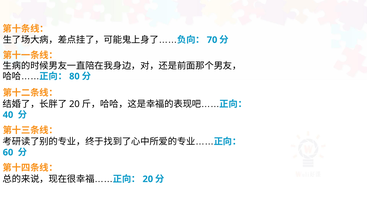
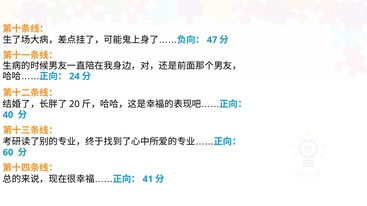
70: 70 -> 47 (212, 40)
80: 80 -> 24 (74, 77)
20: 20 -> 41 (148, 179)
